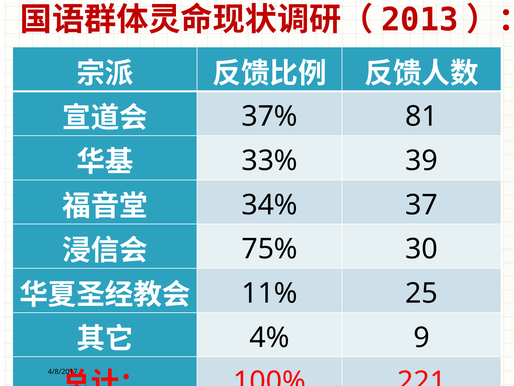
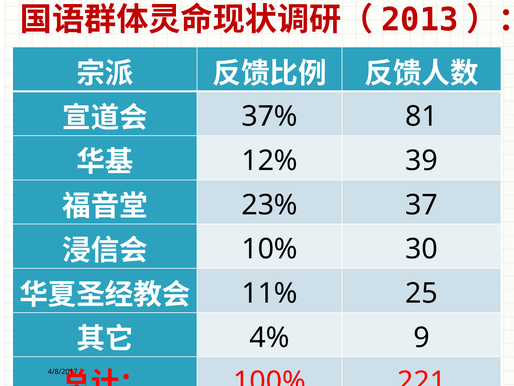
33%: 33% -> 12% (270, 161)
34%: 34% -> 23% (270, 205)
75%: 75% -> 10% (270, 249)
